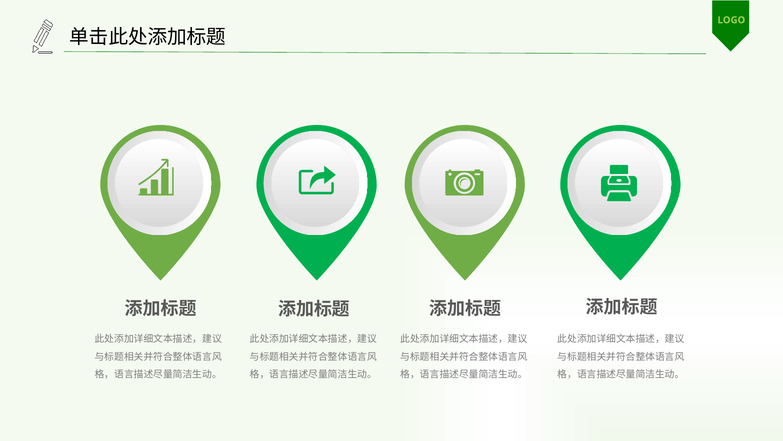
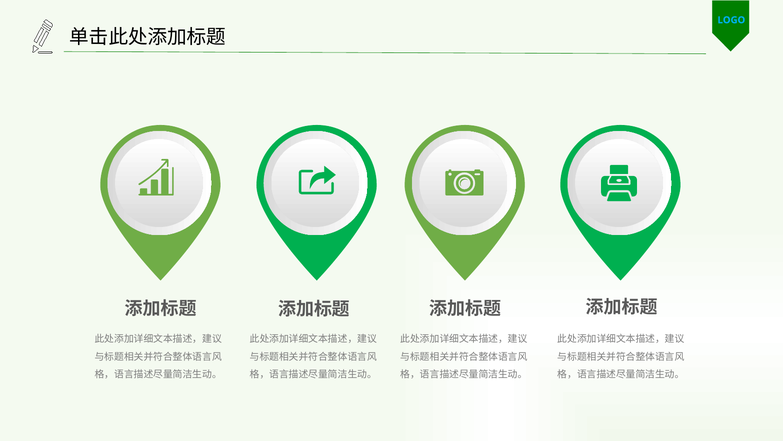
LOGO colour: light green -> light blue (731, 20)
